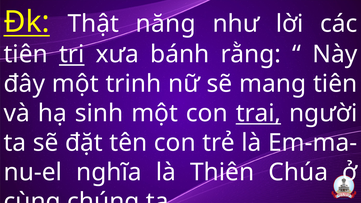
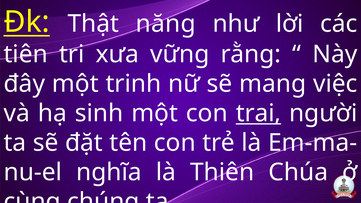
tri underline: present -> none (72, 54)
bánh: bánh -> vững (180, 54)
mang tiên: tiên -> việc (335, 84)
